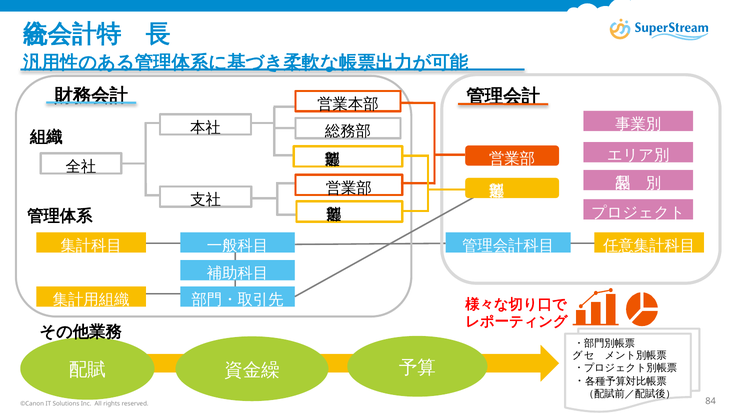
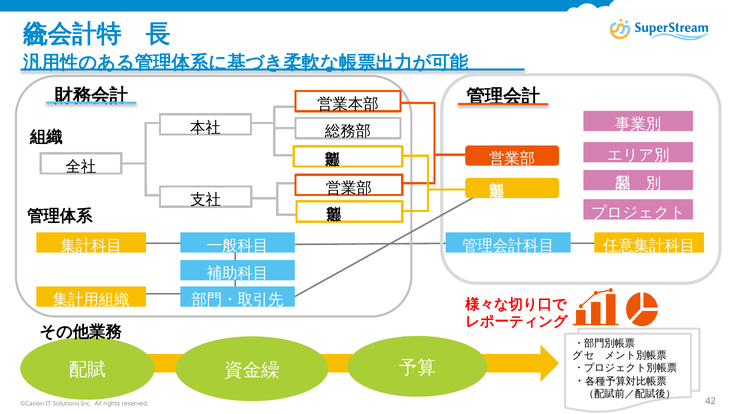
84: 84 -> 42 (711, 401)
